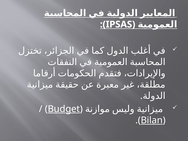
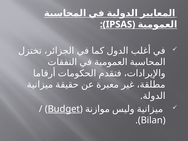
Bilan underline: present -> none (152, 120)
